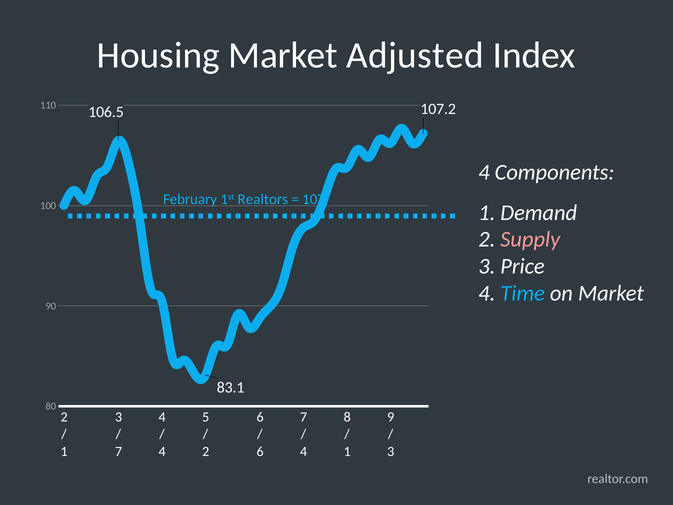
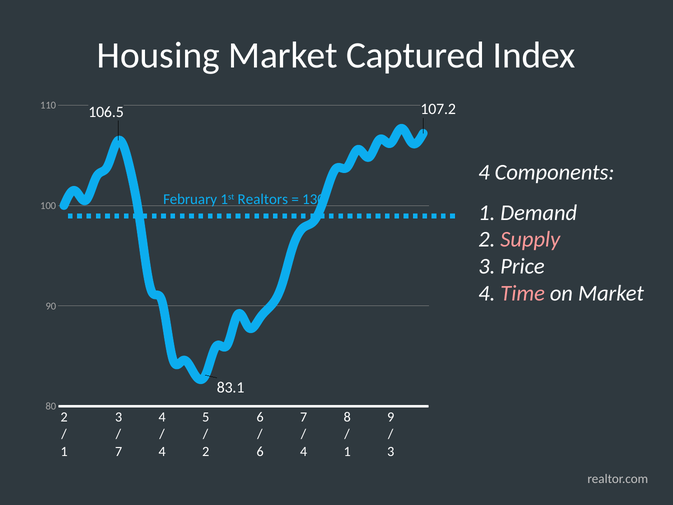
Adjusted: Adjusted -> Captured (415, 55)
107: 107 -> 130 (314, 199)
Time colour: light blue -> pink (523, 293)
